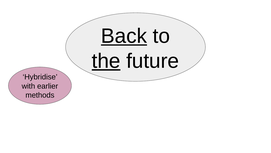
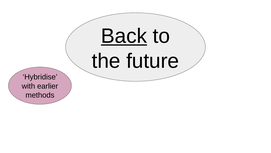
the underline: present -> none (106, 61)
